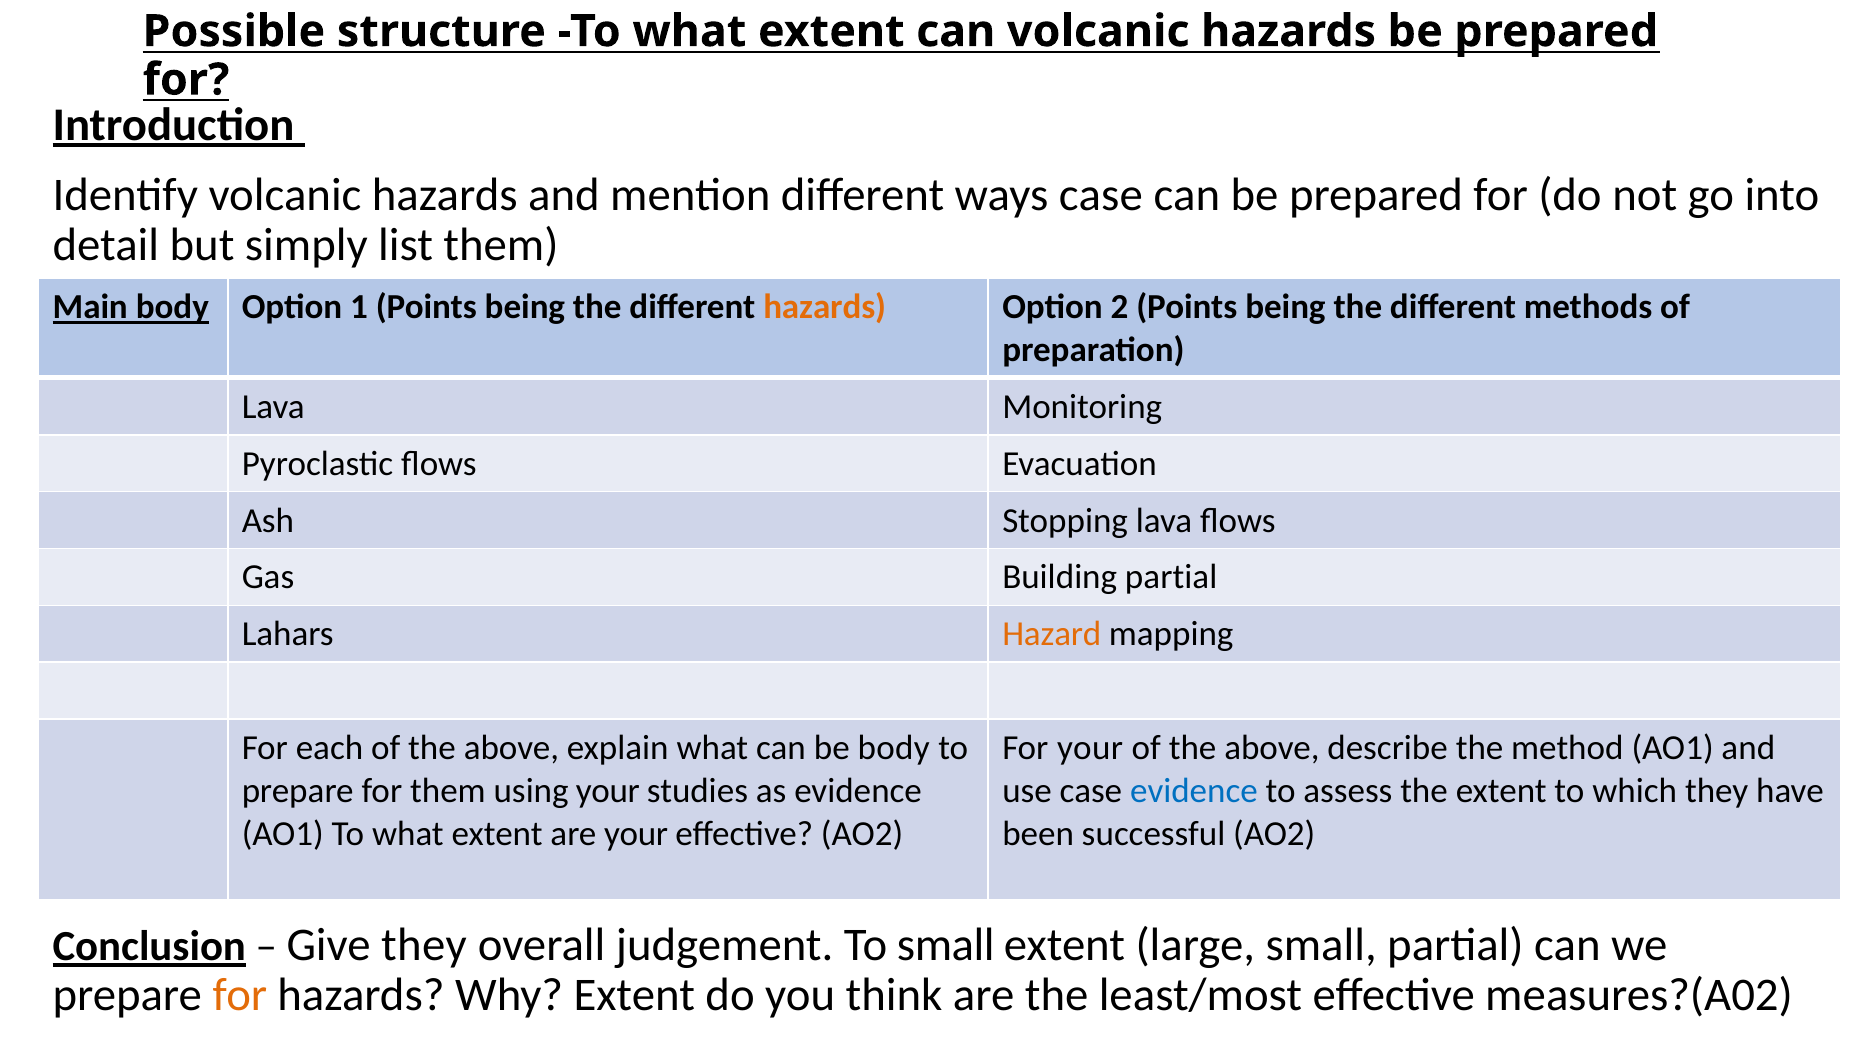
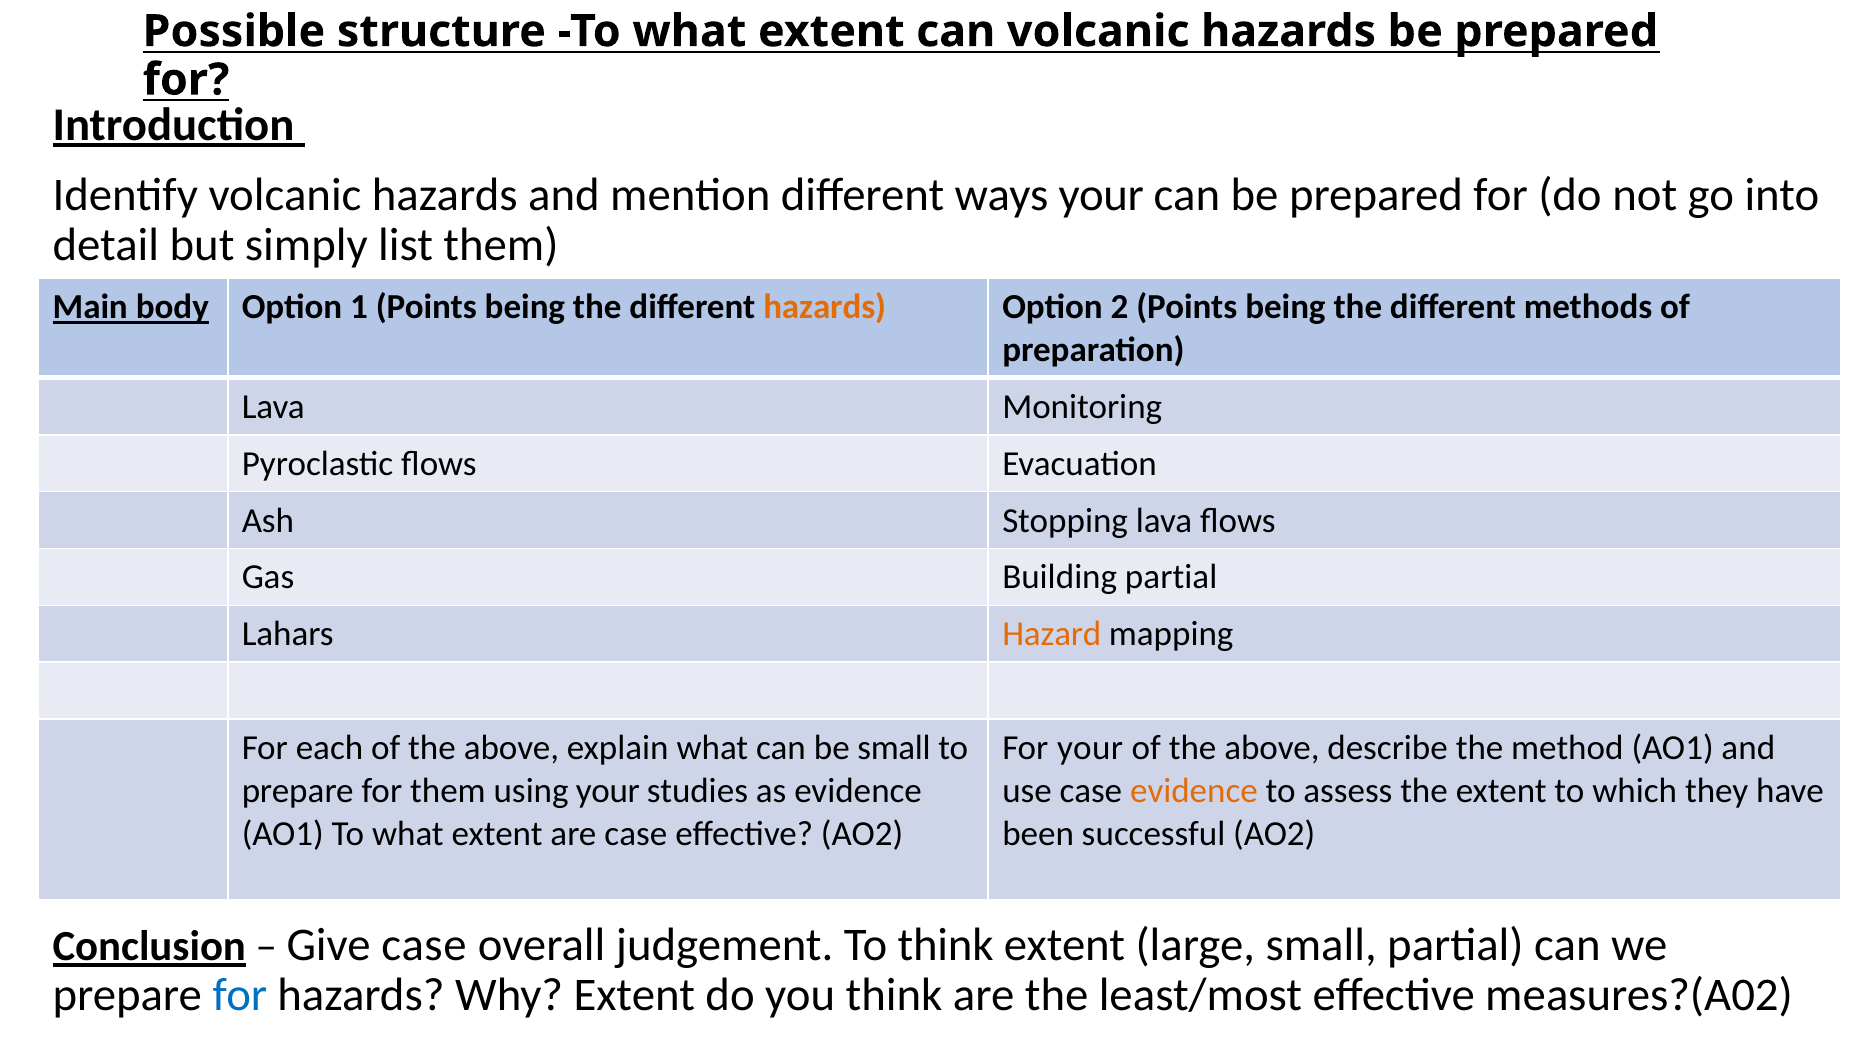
ways case: case -> your (1101, 195)
be body: body -> small (894, 748)
evidence colour: blue -> orange (1194, 791)
are your: your -> case (636, 834)
Give they: they -> case (424, 945)
To small: small -> think (946, 945)
for colour: orange -> blue (240, 996)
